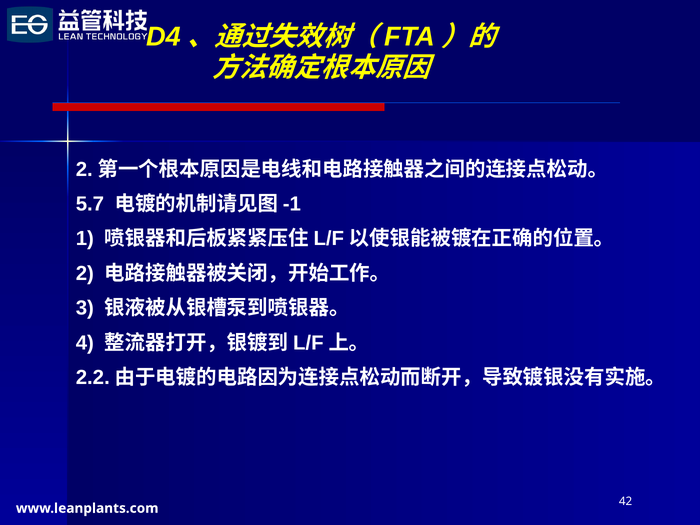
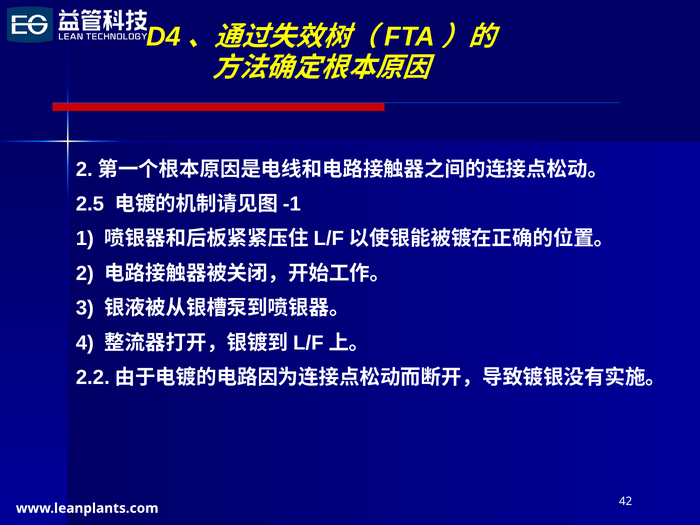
5.7: 5.7 -> 2.5 (90, 204)
